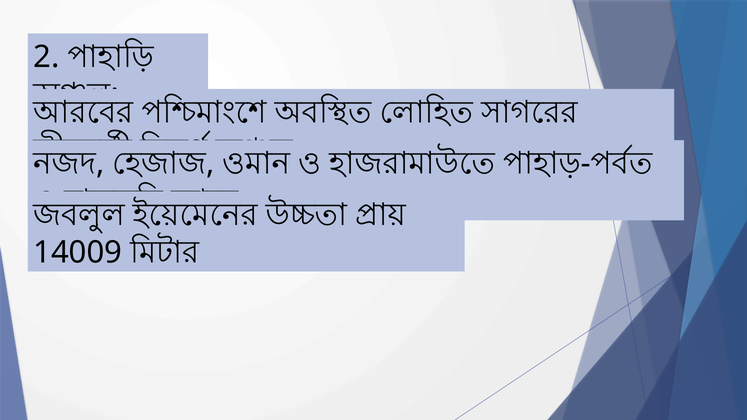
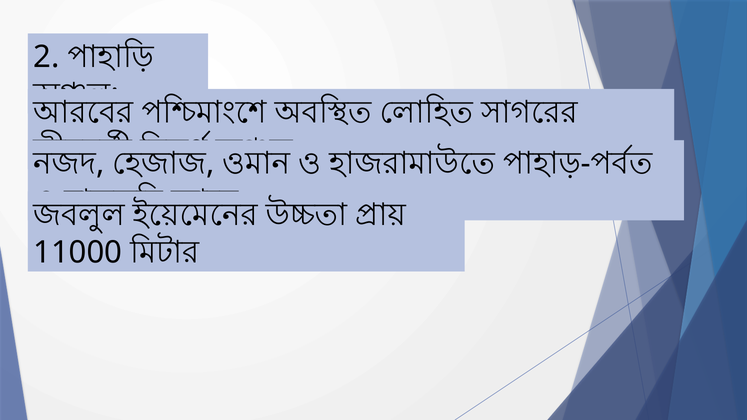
14009: 14009 -> 11000 (78, 252)
